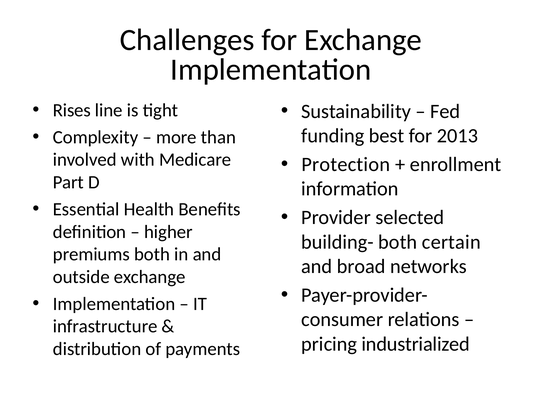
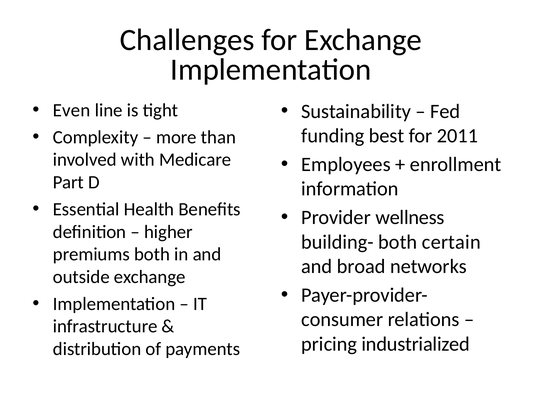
Rises: Rises -> Even (72, 110)
2013: 2013 -> 2011 (458, 136)
Protection: Protection -> Employees (346, 164)
selected: selected -> wellness (410, 217)
